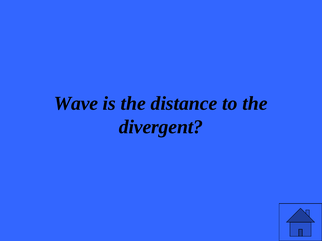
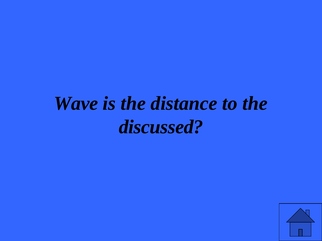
divergent: divergent -> discussed (161, 127)
